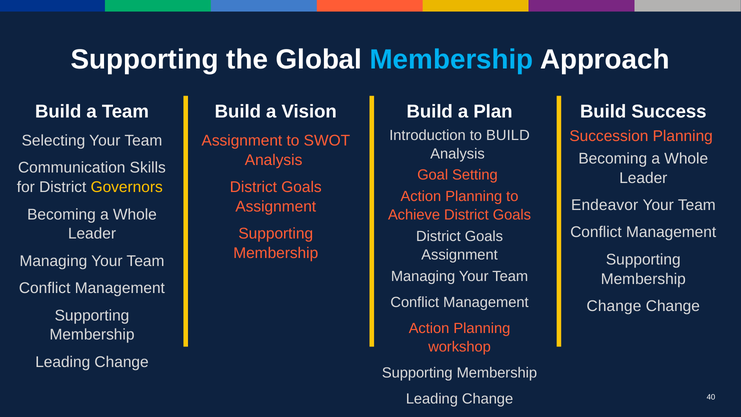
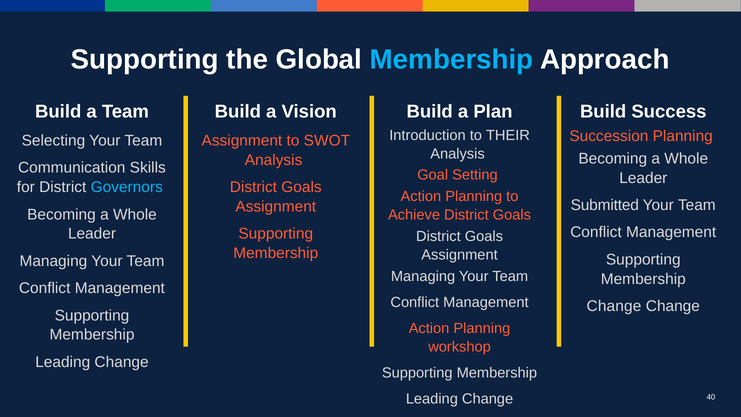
to BUILD: BUILD -> THEIR (508, 135)
Governors colour: yellow -> light blue (127, 187)
Endeavor: Endeavor -> Submitted (605, 205)
